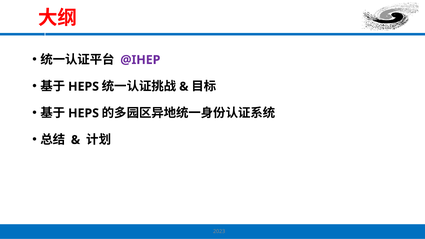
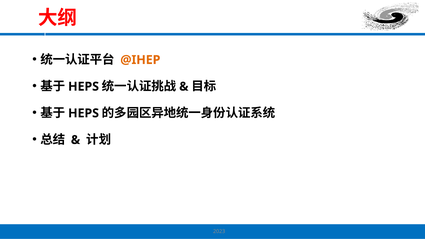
@IHEP colour: purple -> orange (140, 60)
